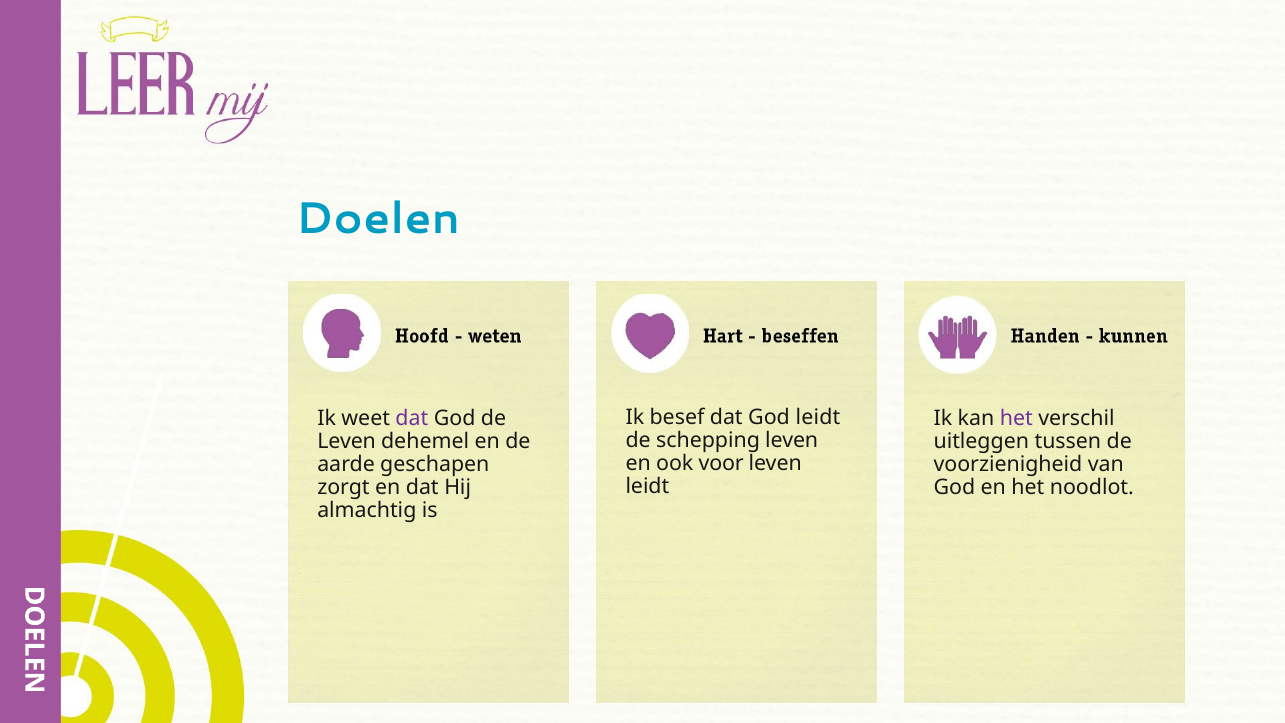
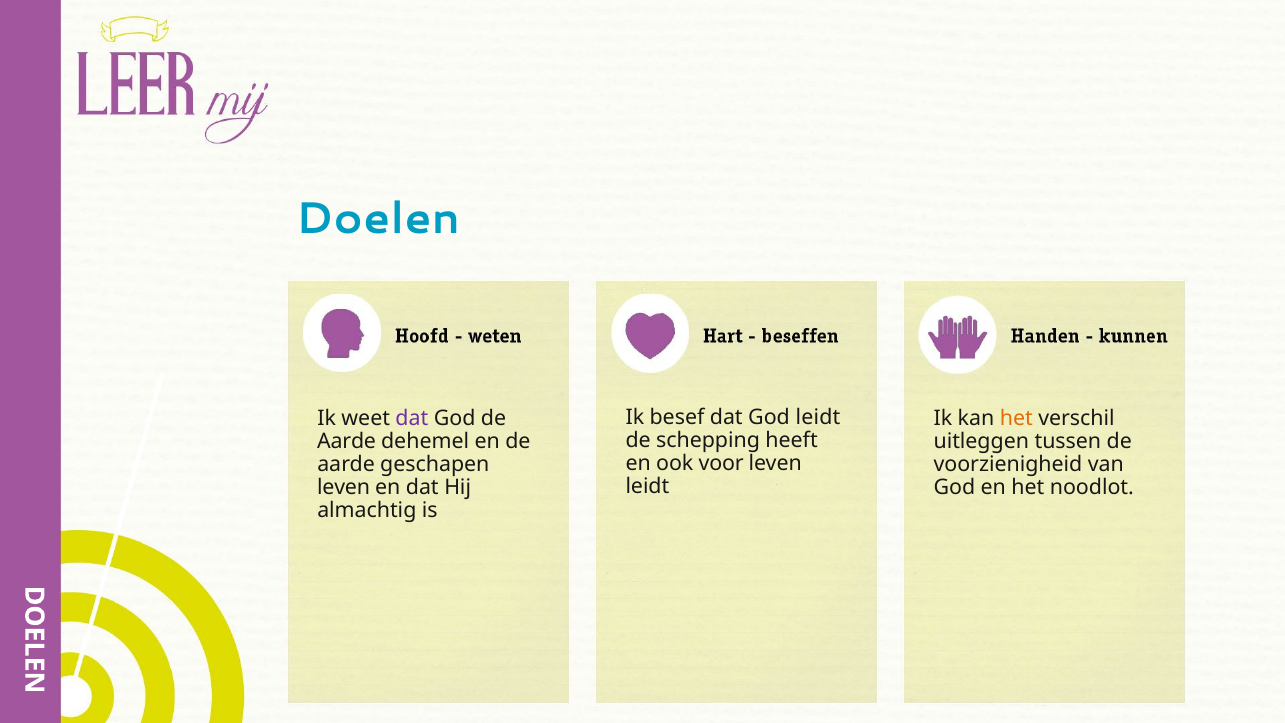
het colour: purple -> orange (1016, 418)
schepping leven: leven -> heeft (792, 441)
Leven: Leven -> Aarde (347, 441)
zorgt: zorgt -> leven (344, 487)
